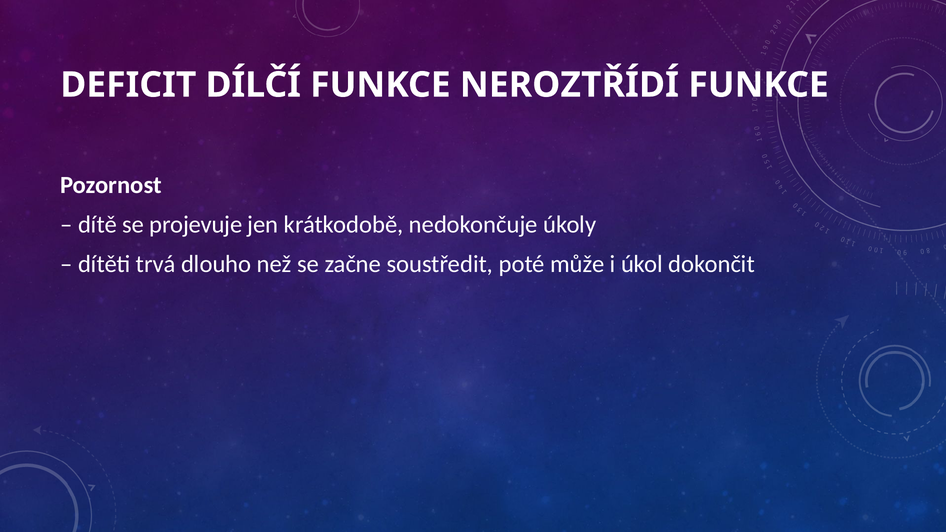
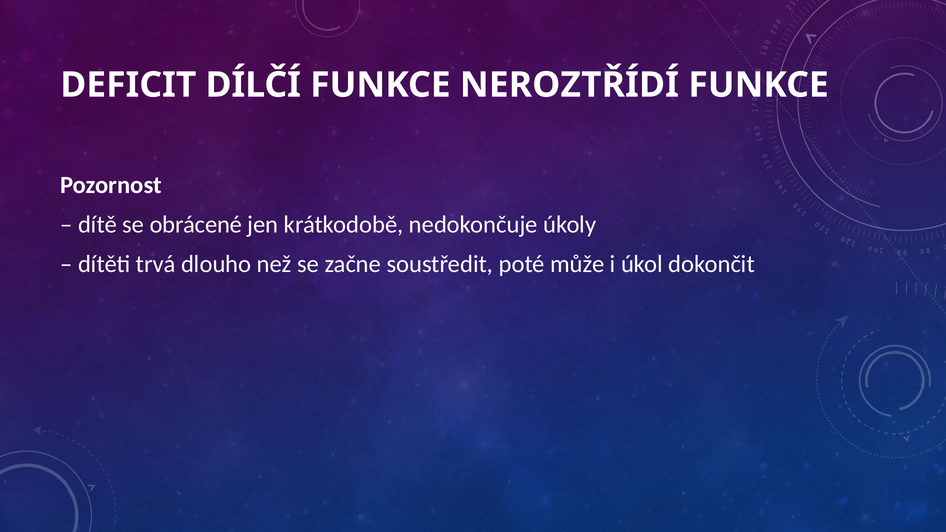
projevuje: projevuje -> obrácené (196, 225)
